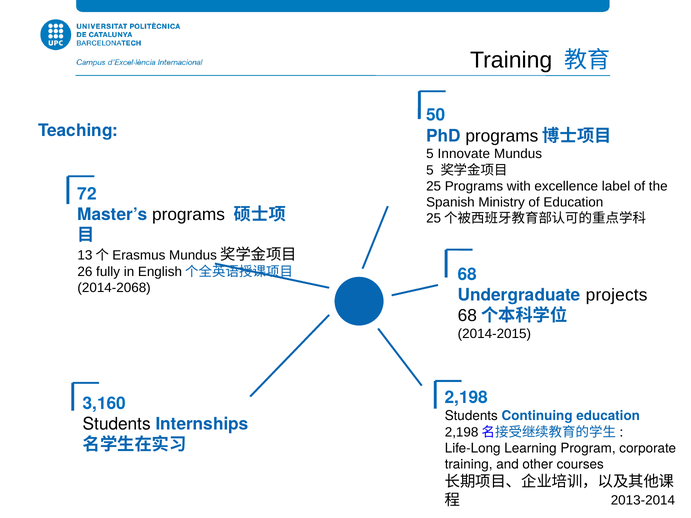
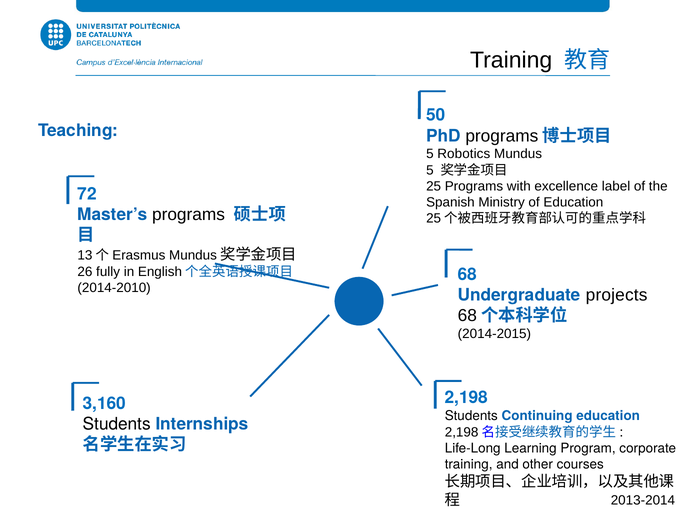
Innovate: Innovate -> Robotics (464, 154)
2014-2068: 2014-2068 -> 2014-2010 (114, 288)
